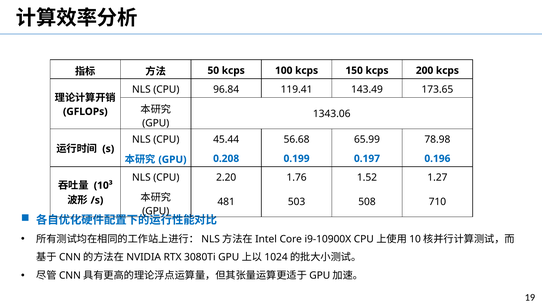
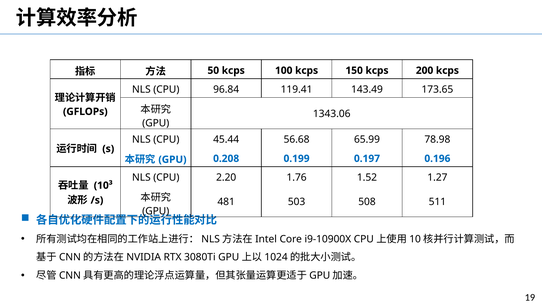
710: 710 -> 511 (437, 202)
